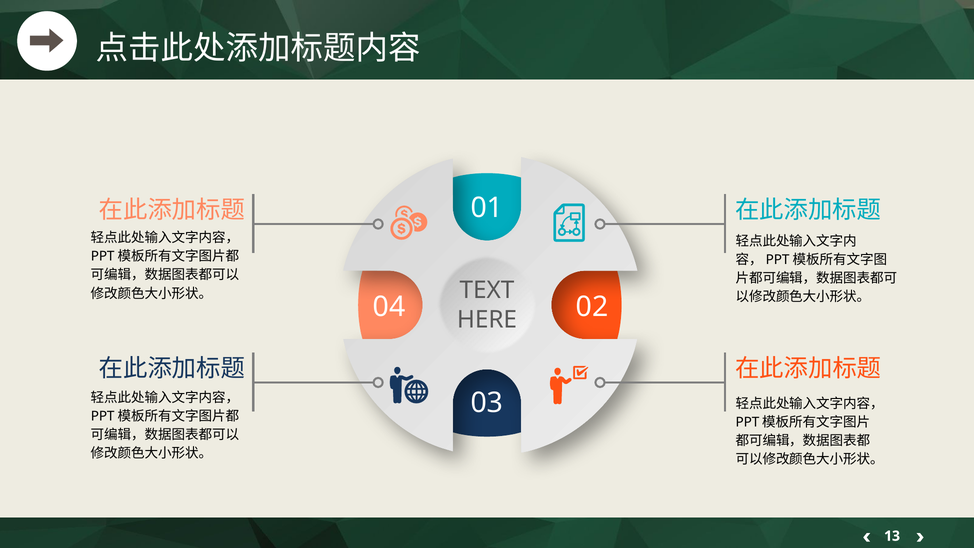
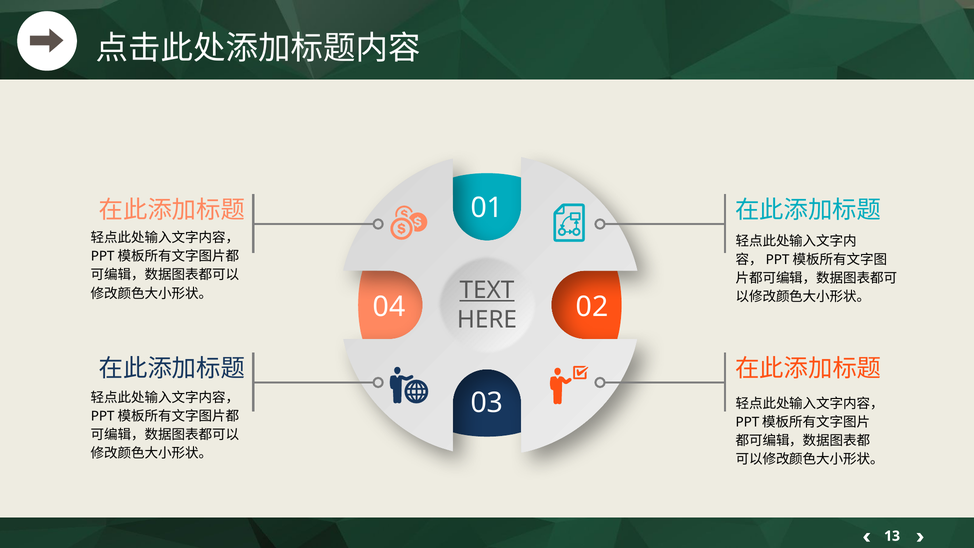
TEXT underline: none -> present (487, 290)
